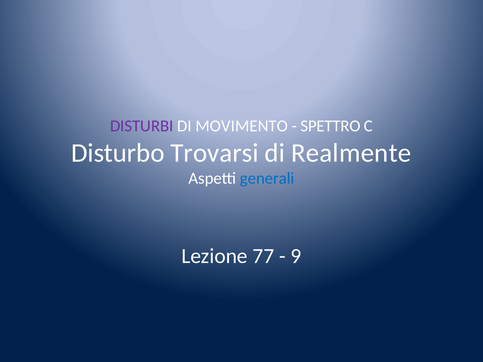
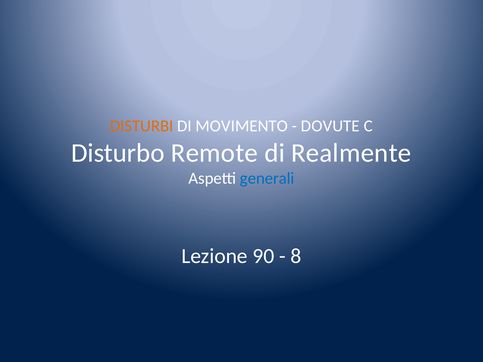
DISTURBI colour: purple -> orange (142, 126)
SPETTRO: SPETTRO -> DOVUTE (330, 126)
Trovarsi: Trovarsi -> Remote (214, 153)
77: 77 -> 90 (263, 256)
9: 9 -> 8 (296, 256)
